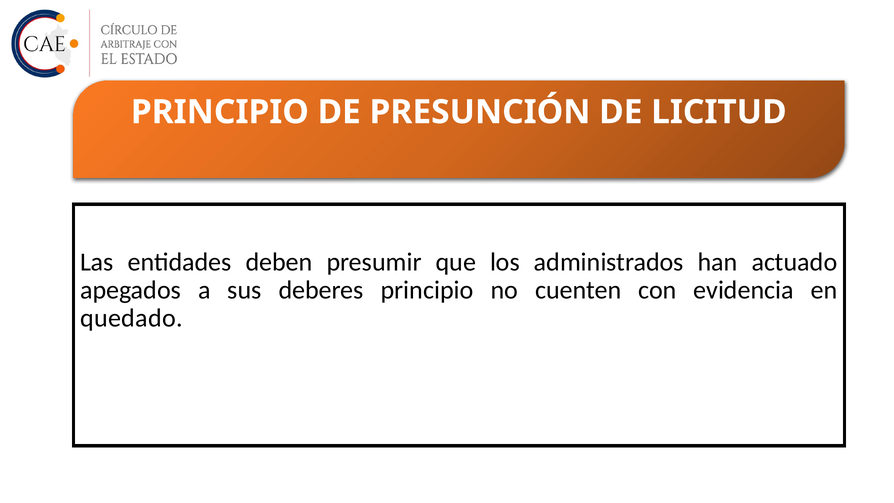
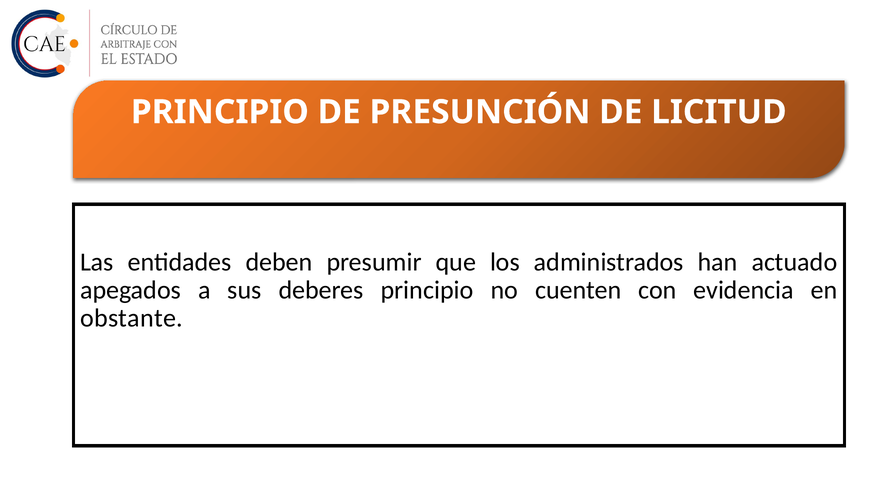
quedado: quedado -> obstante (131, 318)
